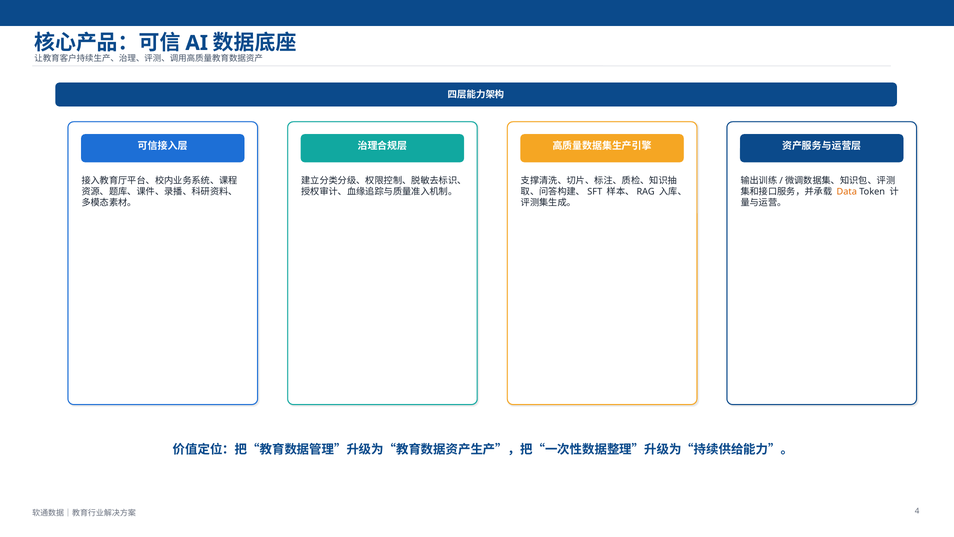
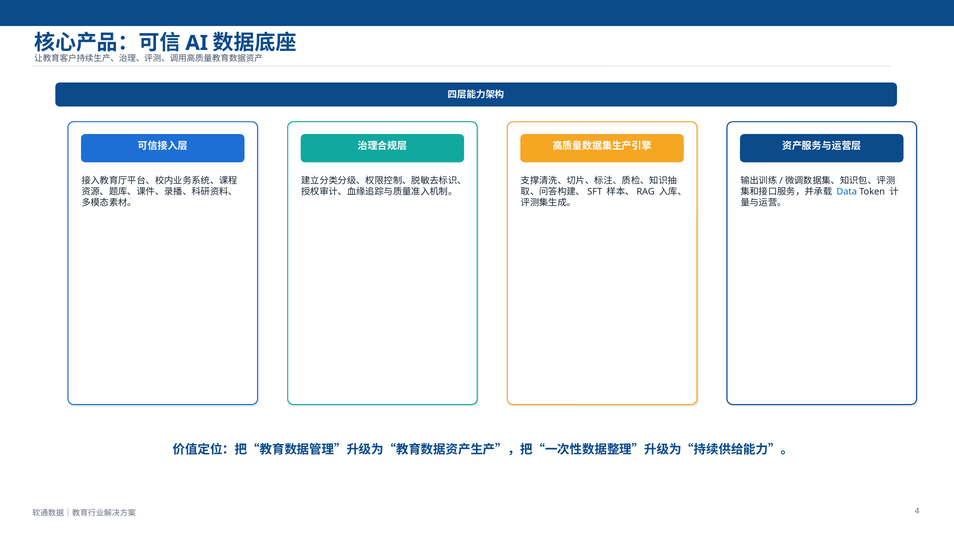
Data colour: orange -> blue (847, 192)
